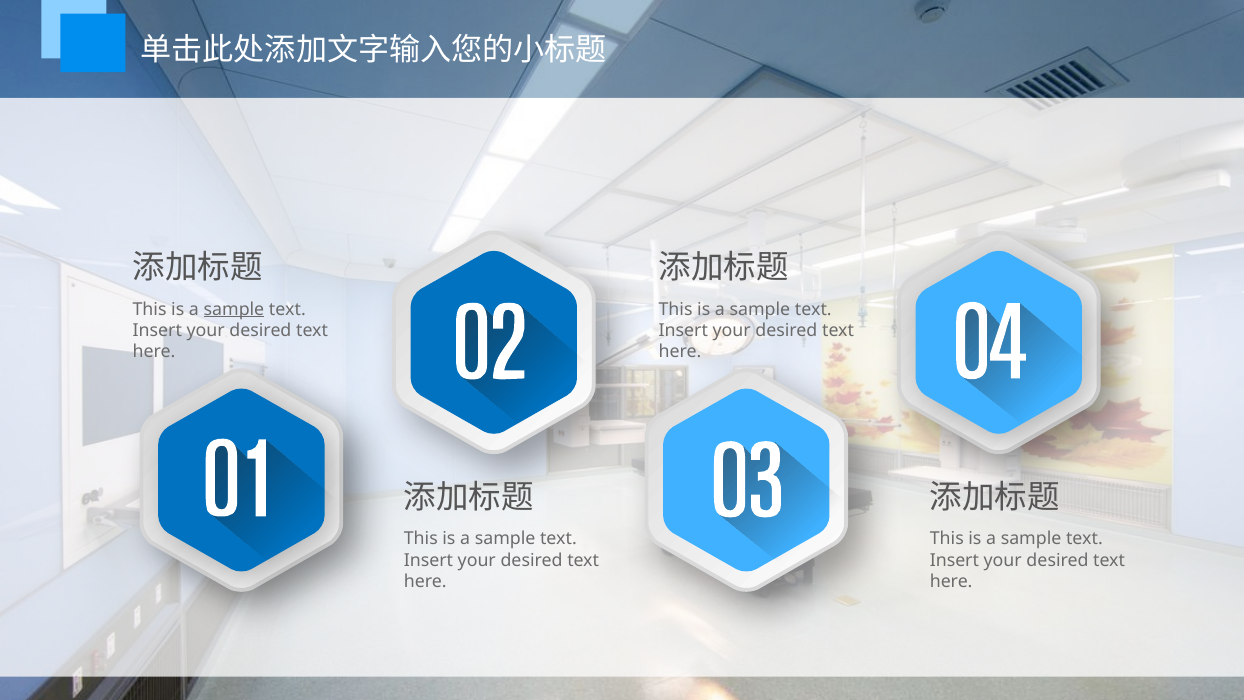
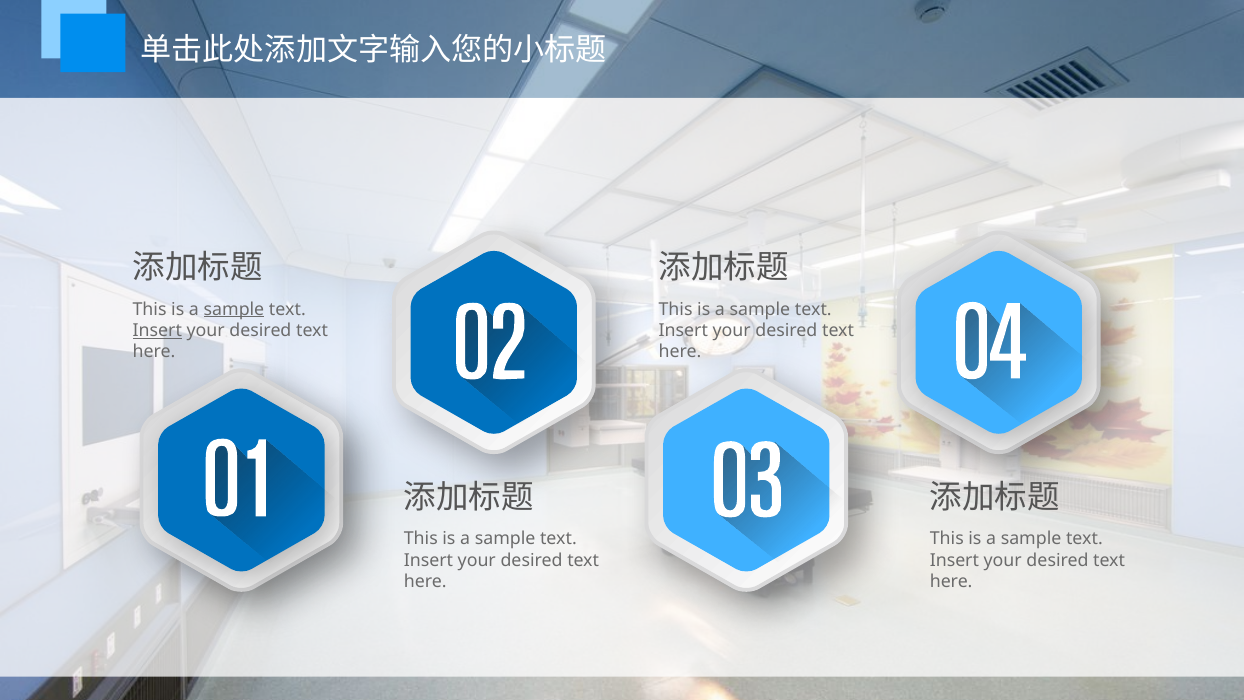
Insert underline: none -> present (157, 331)
